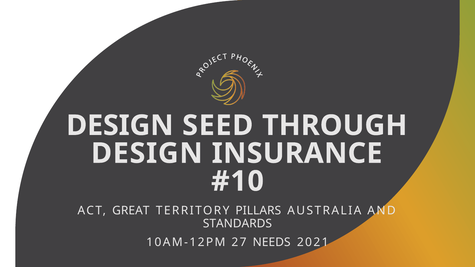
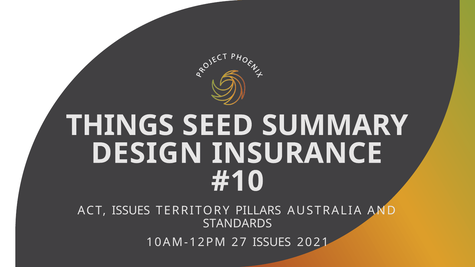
DESIGN: DESIGN -> THINGS (120, 126)
THROUGH: THROUGH -> SUMMARY (335, 126)
ACT GREAT: GREAT -> ISSUES (131, 211)
27 NEEDS: NEEDS -> ISSUES (272, 242)
